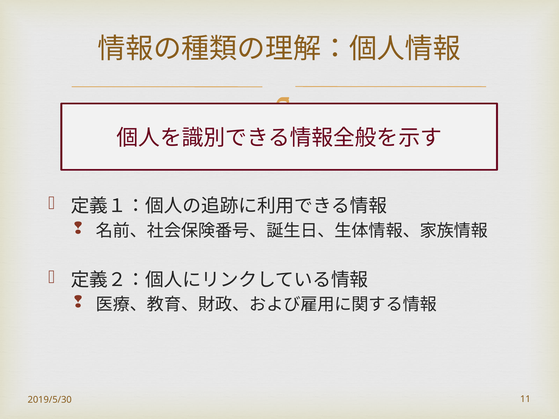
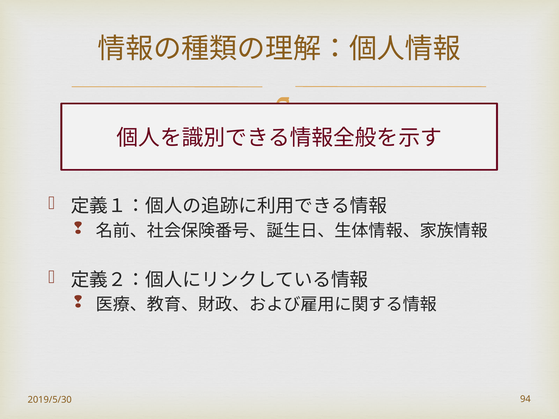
11: 11 -> 94 (525, 399)
